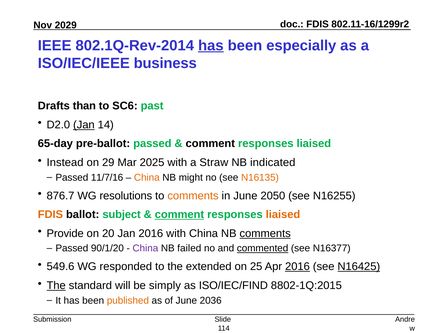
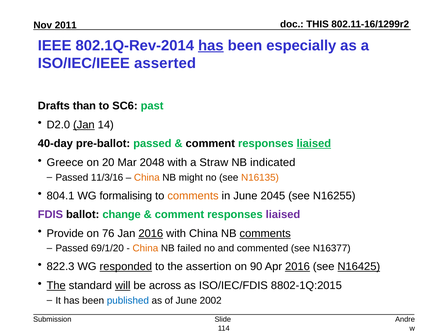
FDIS: FDIS -> THIS (318, 24)
2029: 2029 -> 2011 (66, 25)
business: business -> asserted (165, 63)
65-day: 65-day -> 40-day (55, 144)
liaised underline: none -> present (314, 144)
Instead: Instead -> Greece (65, 163)
29: 29 -> 20 (108, 163)
2025: 2025 -> 2048 (152, 163)
11/7/16: 11/7/16 -> 11/3/16 (107, 177)
876.7: 876.7 -> 804.1 (60, 196)
resolutions: resolutions -> formalising (126, 196)
2050: 2050 -> 2045 (273, 196)
FDIS colour: orange -> purple (50, 215)
subject: subject -> change (122, 215)
comment underline: present -> none (179, 215)
liaised colour: orange -> purple (283, 215)
20: 20 -> 76 (108, 233)
2016 underline: none -> present (151, 233)
90/1/20: 90/1/20 -> 69/1/20 (107, 248)
China colour: purple -> orange (145, 248)
commented underline: present -> none (263, 248)
549.6: 549.6 -> 822.3 (60, 267)
responded underline: none -> present (126, 267)
extended: extended -> assertion (209, 267)
25: 25 -> 90 (256, 267)
will underline: none -> present (123, 285)
simply: simply -> across (165, 285)
ISO/IEC/FIND: ISO/IEC/FIND -> ISO/IEC/FDIS (233, 285)
published colour: orange -> blue (128, 300)
2036: 2036 -> 2002 (211, 300)
